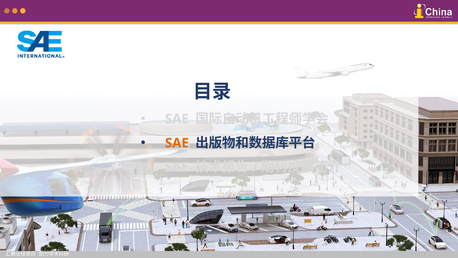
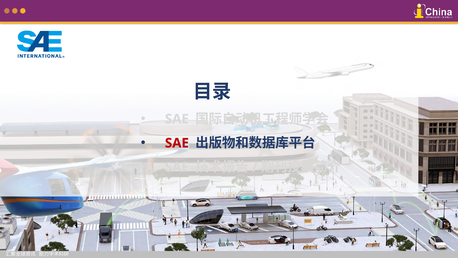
SAE colour: orange -> red (177, 143)
